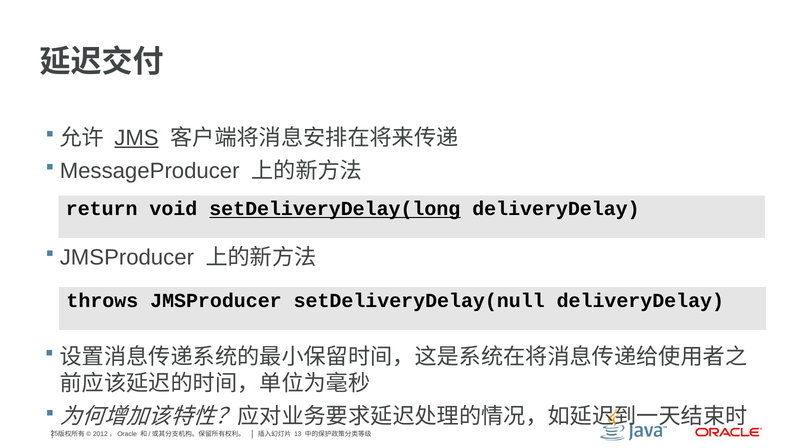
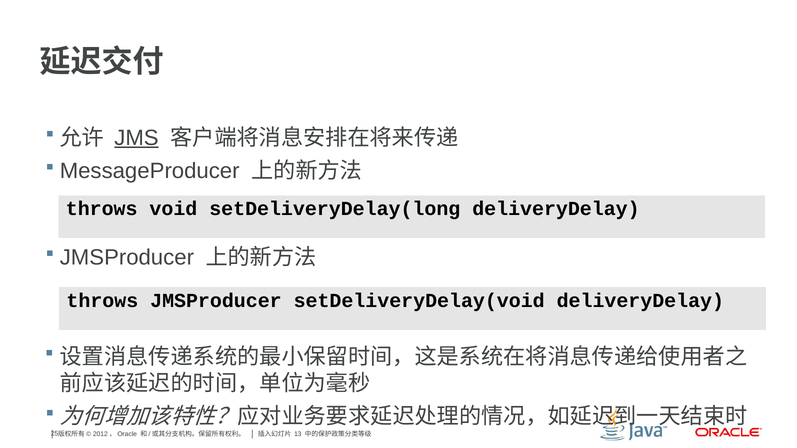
return: return -> throws (102, 209)
setDeliveryDelay(long underline: present -> none (335, 209)
setDeliveryDelay(null: setDeliveryDelay(null -> setDeliveryDelay(void (419, 301)
